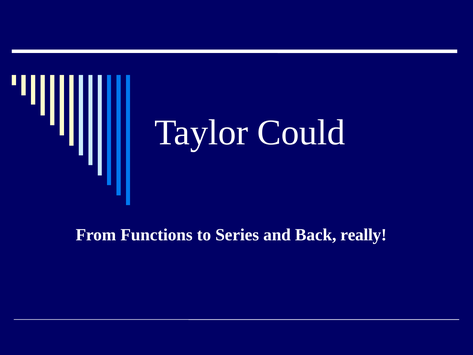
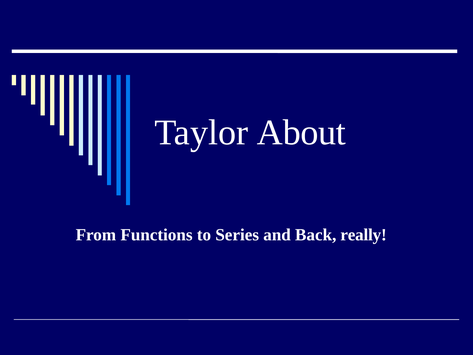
Could: Could -> About (301, 133)
